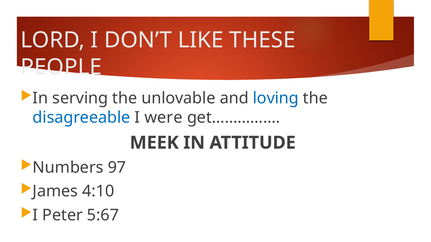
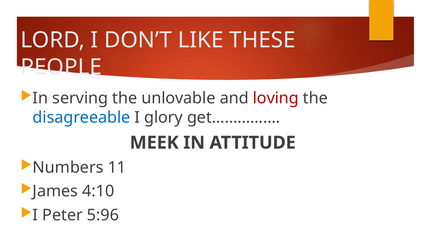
loving colour: blue -> red (276, 98)
were: were -> glory (164, 118)
97: 97 -> 11 (117, 168)
5:67: 5:67 -> 5:96 (103, 216)
